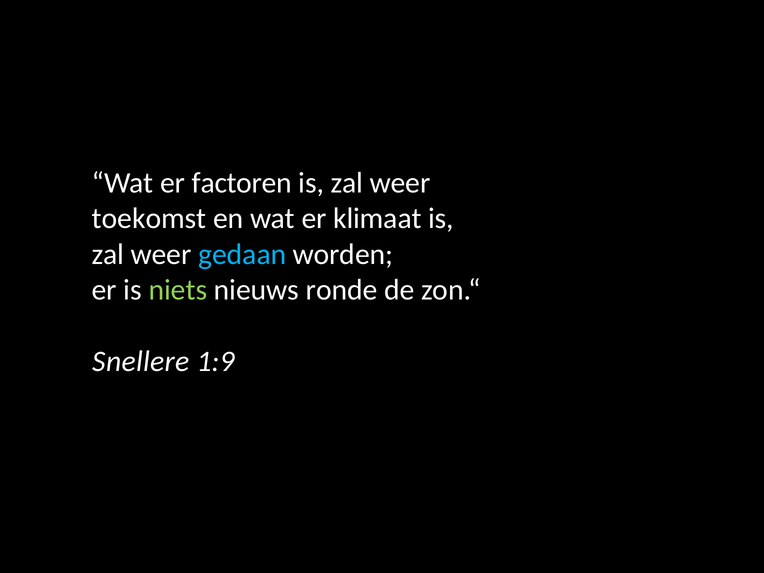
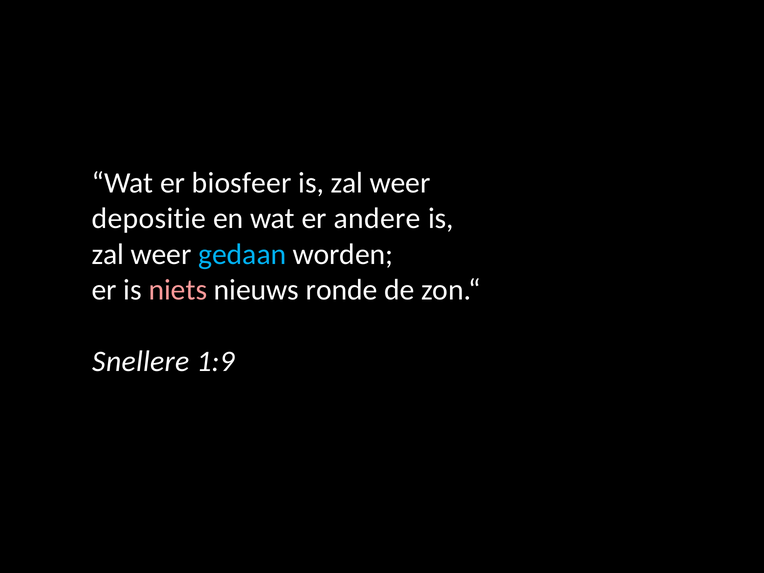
factoren: factoren -> biosfeer (242, 183)
toekomst: toekomst -> depositie (149, 219)
klimaat: klimaat -> andere (377, 219)
niets colour: light green -> pink (178, 290)
